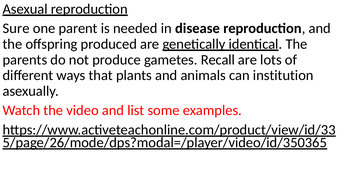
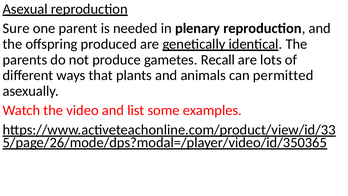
disease: disease -> plenary (198, 28)
institution: institution -> permitted (283, 75)
